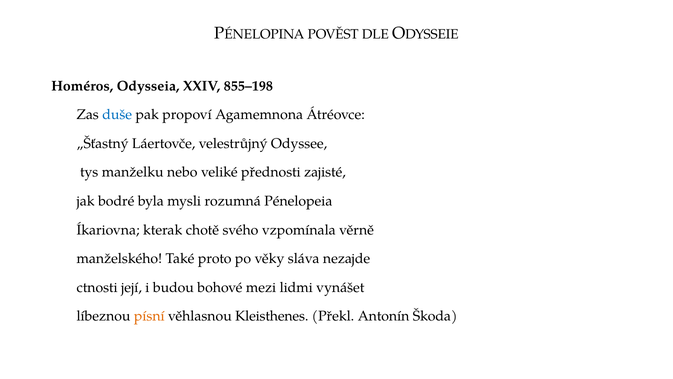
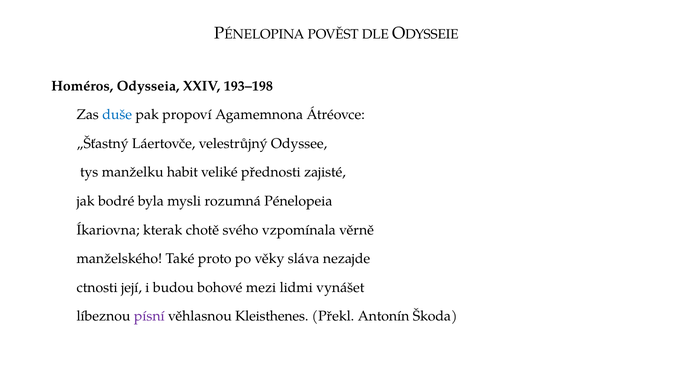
855–198: 855–198 -> 193–198 (248, 86)
nebo: nebo -> habit (182, 172)
písní colour: orange -> purple (149, 316)
